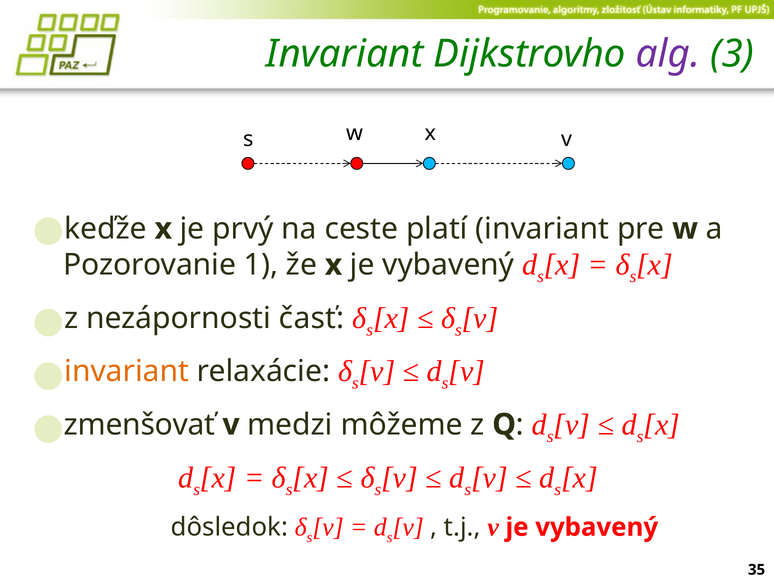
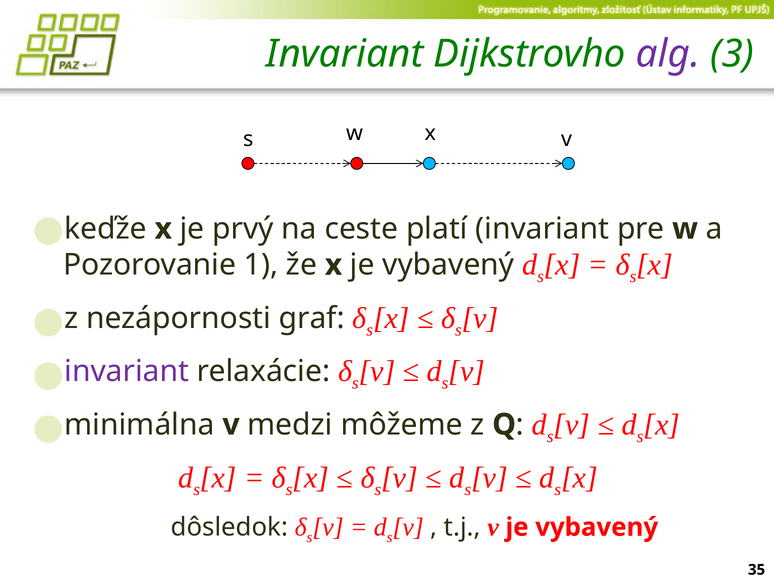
časť: časť -> graf (312, 318)
invariant colour: orange -> purple (127, 371)
zmenšovať: zmenšovať -> minimálna (139, 424)
